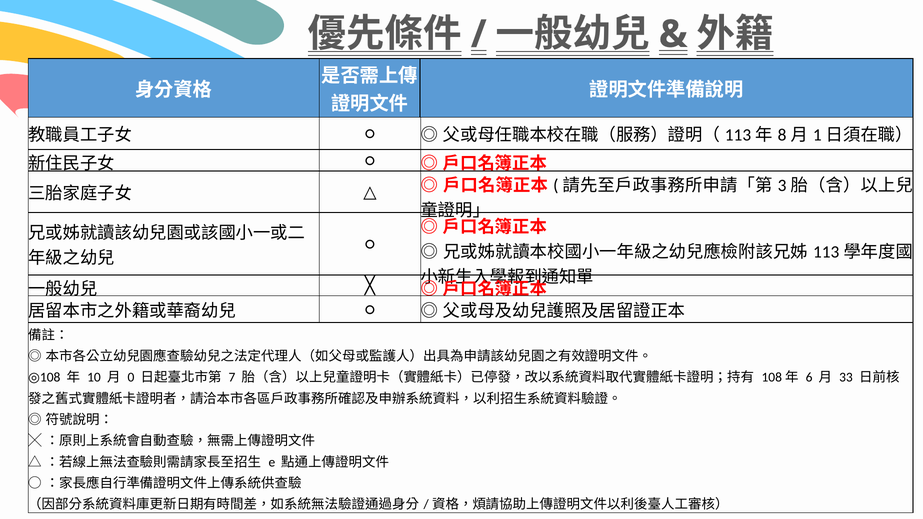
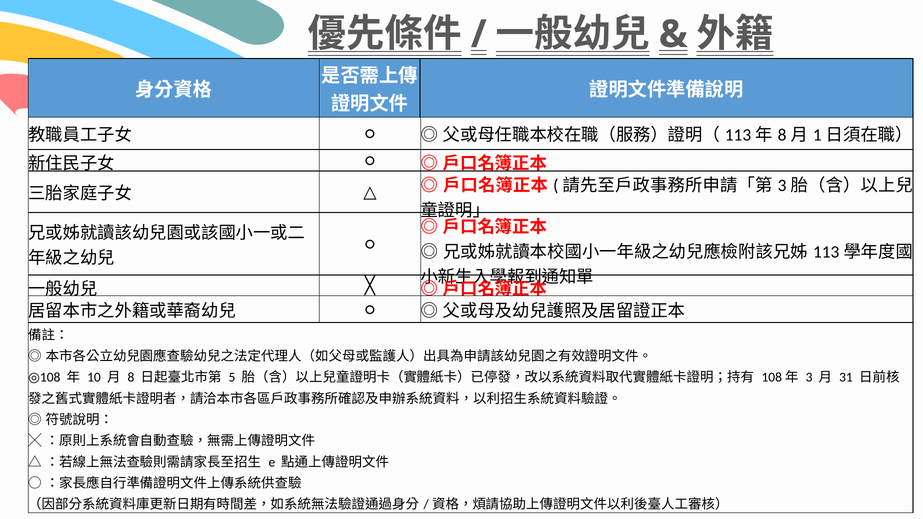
0: 0 -> 8 (131, 378)
7: 7 -> 5 (232, 378)
6: 6 -> 3 (809, 378)
33: 33 -> 31 (846, 378)
